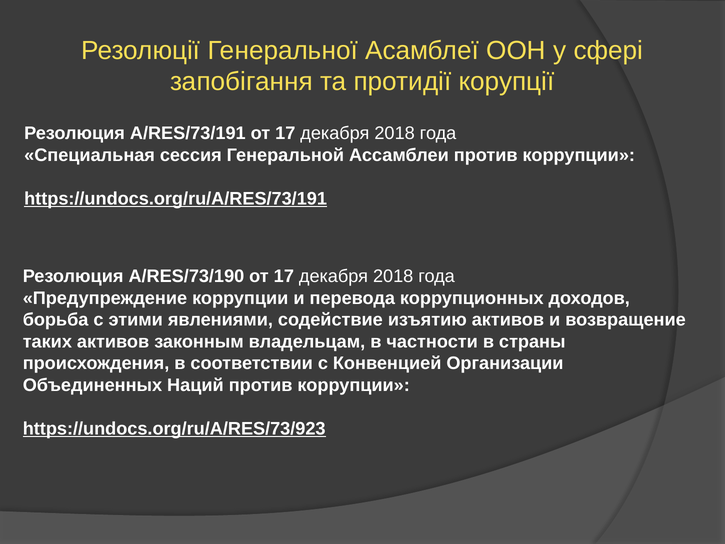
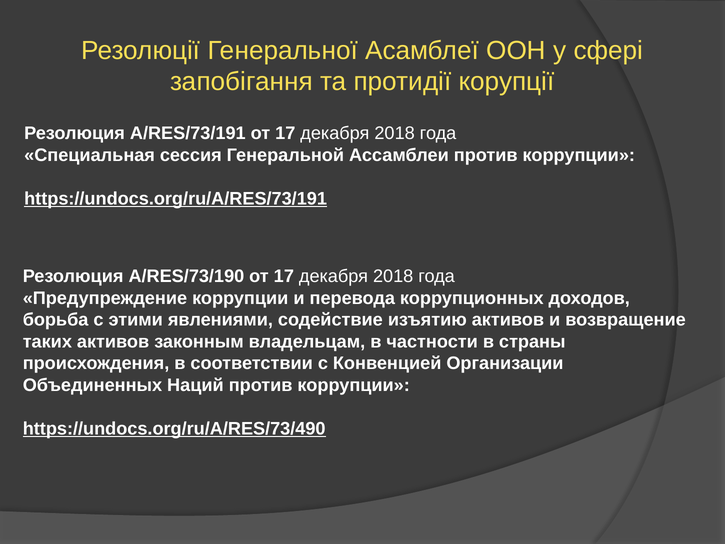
https://undocs.org/ru/A/RES/73/923: https://undocs.org/ru/A/RES/73/923 -> https://undocs.org/ru/A/RES/73/490 (174, 428)
